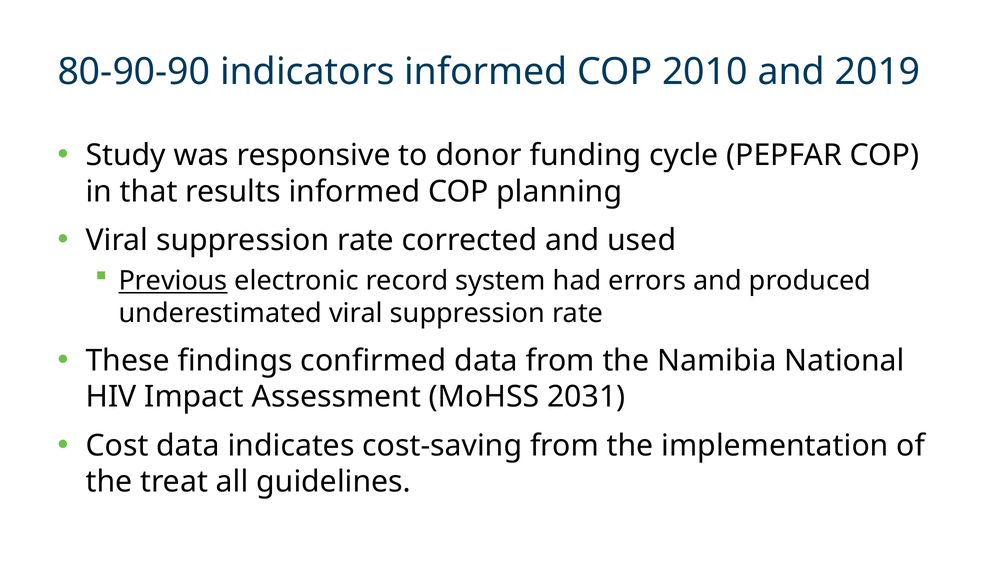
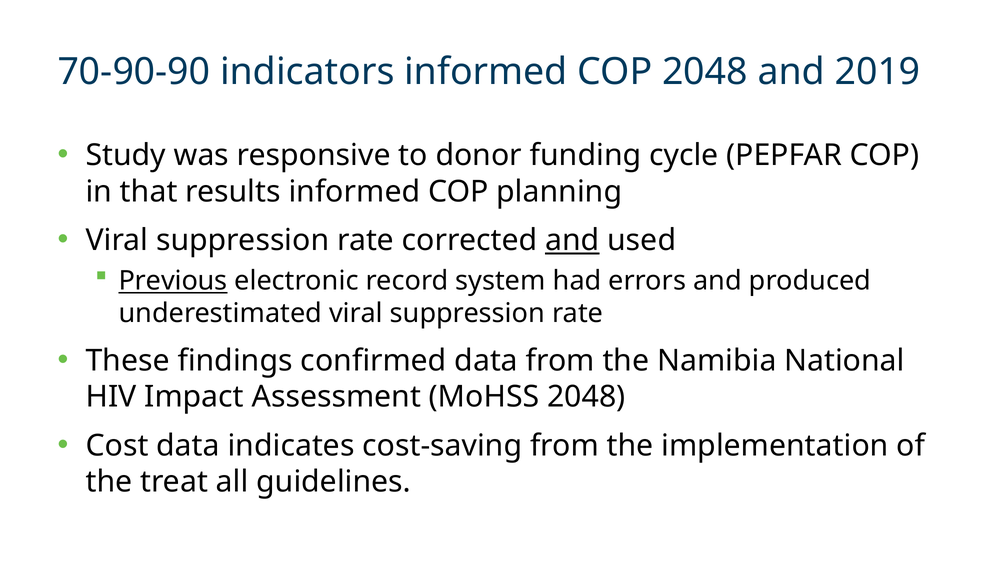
80-90-90: 80-90-90 -> 70-90-90 (134, 72)
COP 2010: 2010 -> 2048 (705, 72)
and underline: none -> present (572, 240)
MoHSS 2031: 2031 -> 2048 (586, 397)
